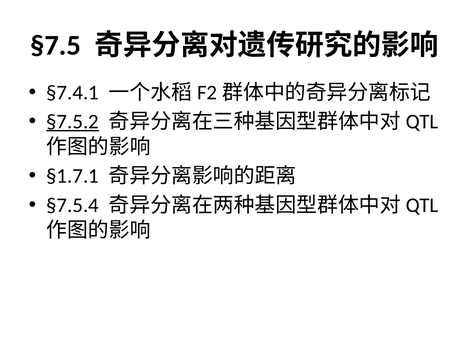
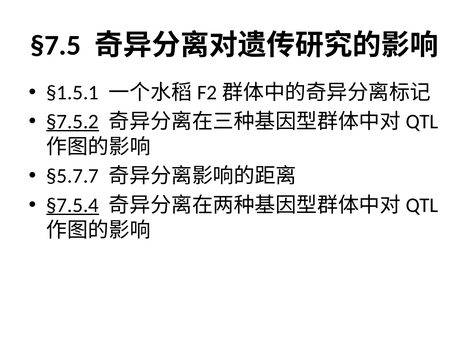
§7.4.1: §7.4.1 -> §1.5.1 (73, 92)
§1.7.1: §1.7.1 -> §5.7.7 (73, 176)
§7.5.4 underline: none -> present (73, 205)
